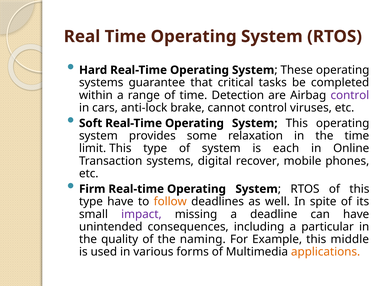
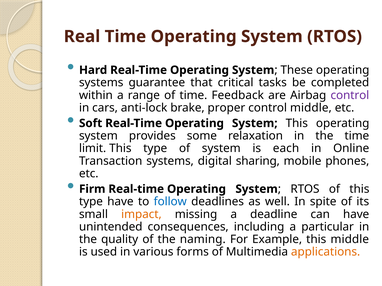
Detection: Detection -> Feedback (238, 95)
cannot: cannot -> proper (226, 108)
control viruses: viruses -> middle (311, 108)
recover: recover -> sharing (258, 161)
follow colour: orange -> blue (170, 202)
impact colour: purple -> orange (141, 215)
